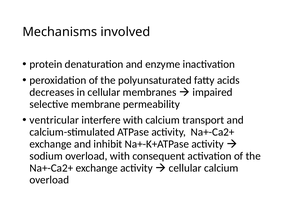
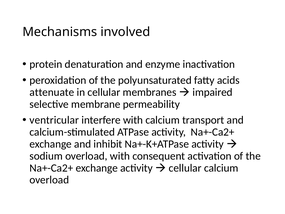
decreases: decreases -> attenuate (52, 92)
